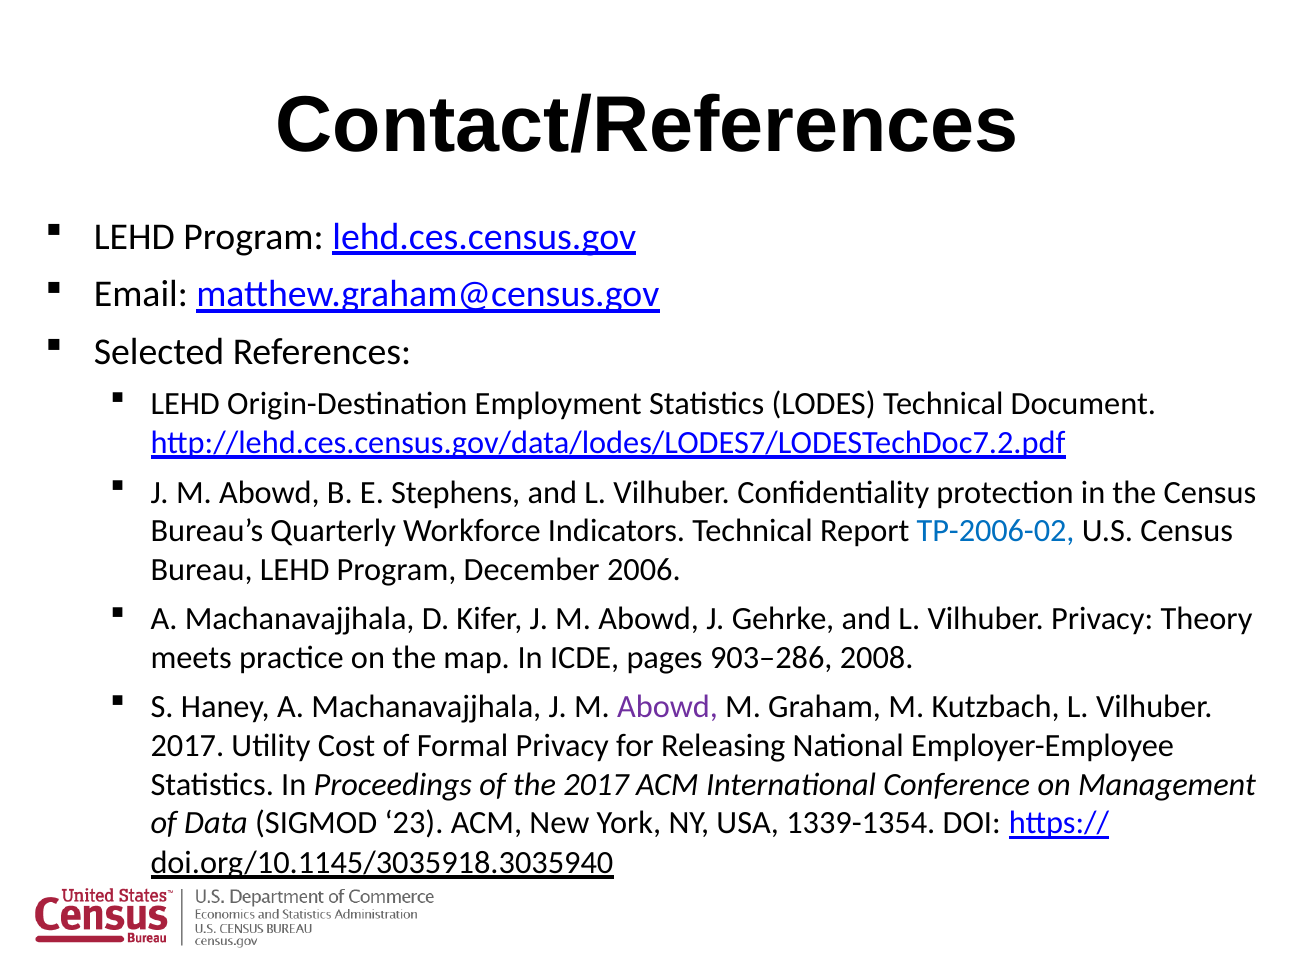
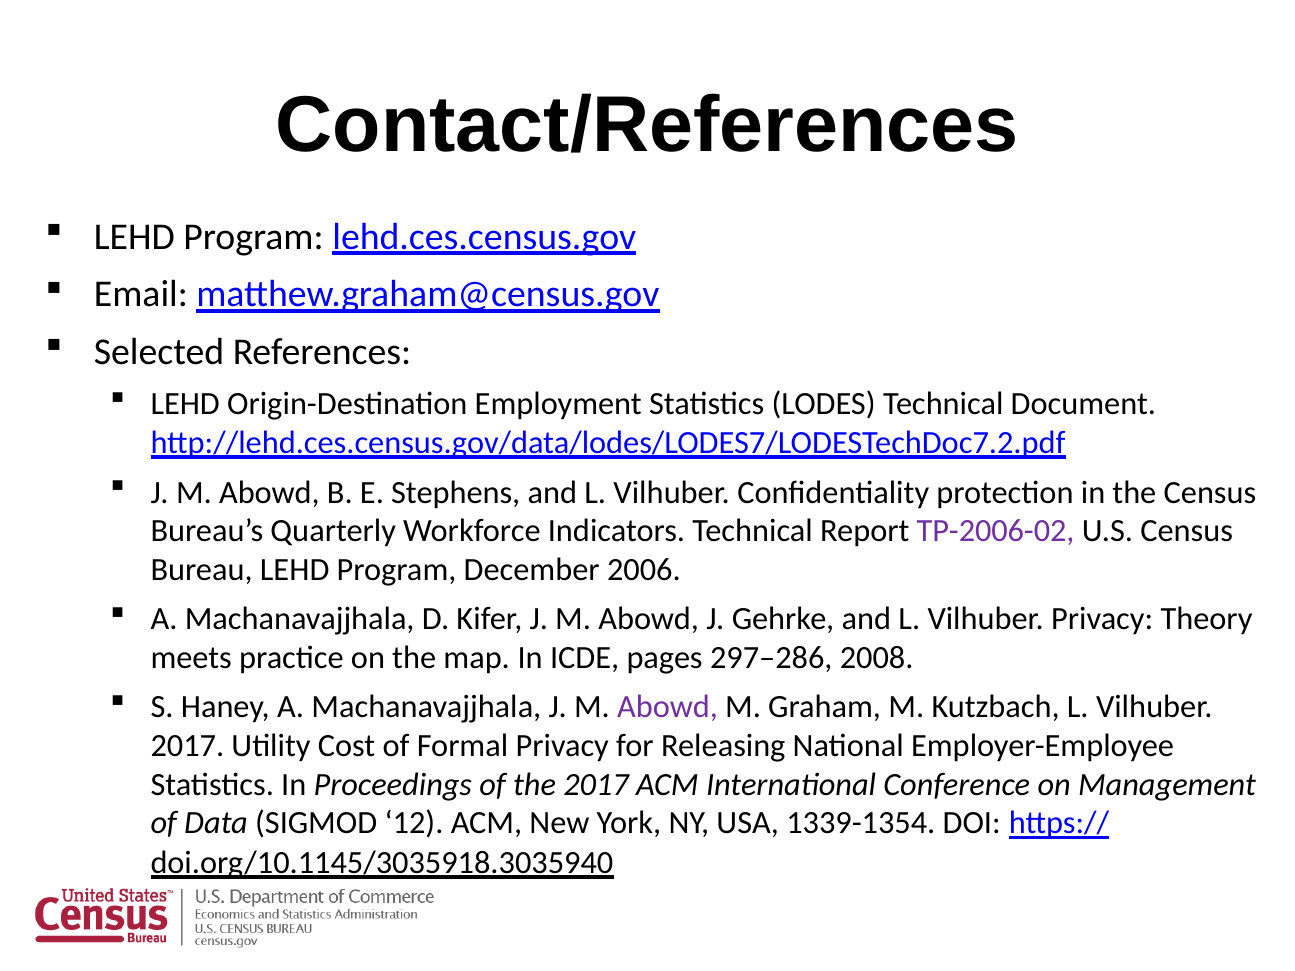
TP-2006-02 colour: blue -> purple (996, 531)
903–286: 903–286 -> 297–286 (771, 658)
23: 23 -> 12 (414, 824)
